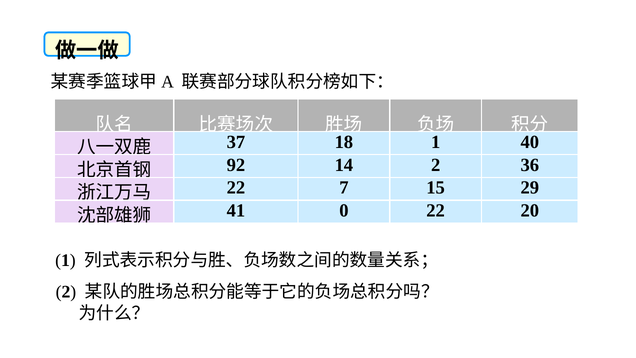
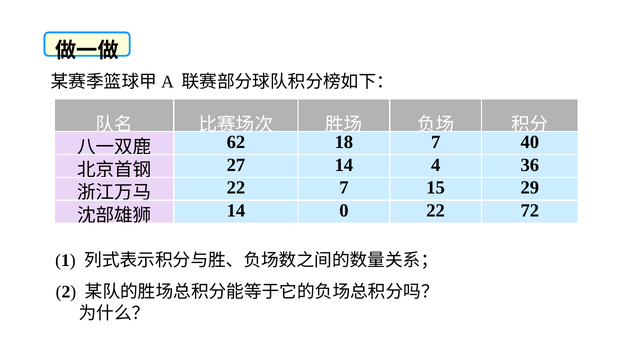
37: 37 -> 62 (236, 142)
18 1: 1 -> 7 (436, 142)
92: 92 -> 27 (236, 165)
14 2: 2 -> 4 (436, 165)
41: 41 -> 14 (236, 211)
20: 20 -> 72 (530, 211)
